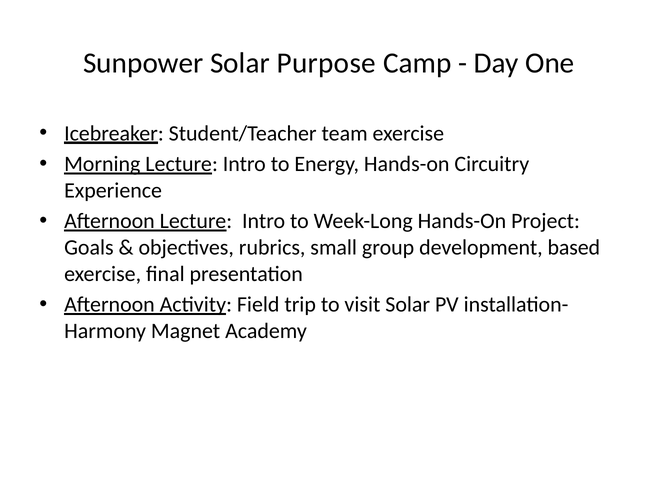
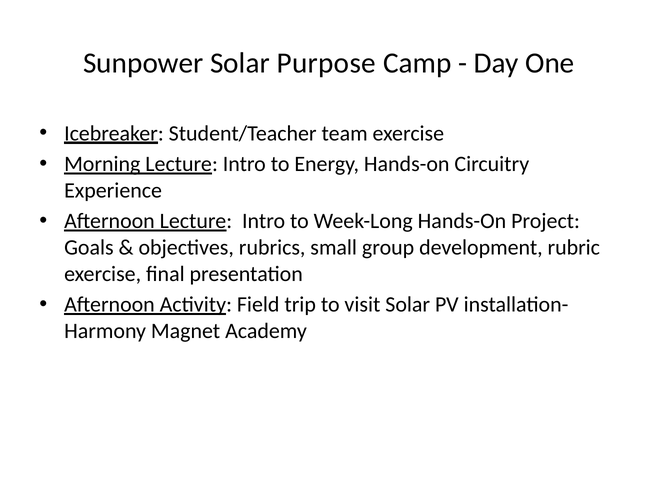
based: based -> rubric (574, 247)
